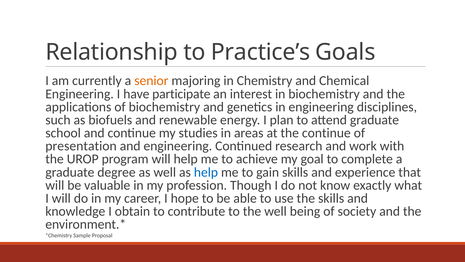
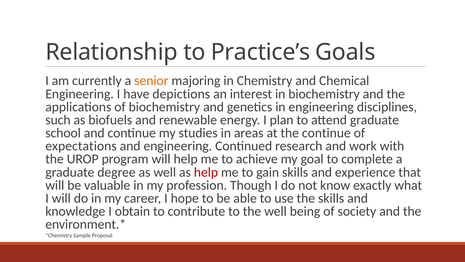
participate: participate -> depictions (181, 94)
presentation: presentation -> expectations (81, 146)
help colour: blue -> red (206, 172)
